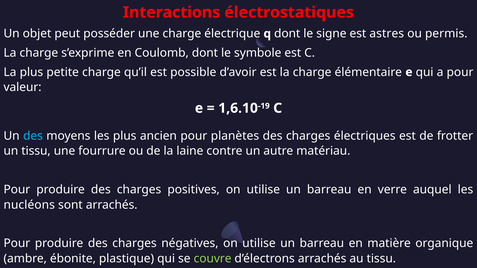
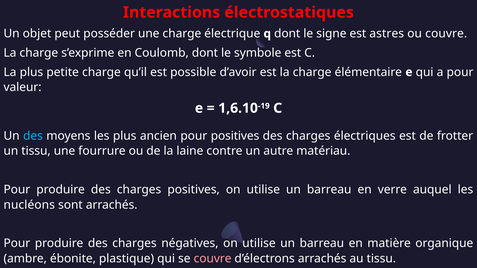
ou permis: permis -> couvre (446, 34)
pour planètes: planètes -> positives (235, 136)
couvre colour: light green -> pink (213, 259)
